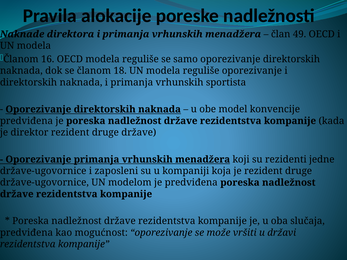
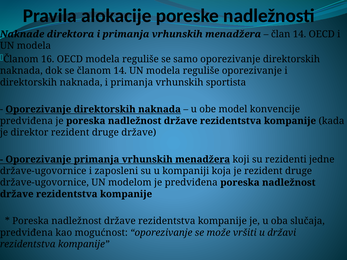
član 49: 49 -> 14 (300, 34)
članom 18: 18 -> 14 (120, 71)
